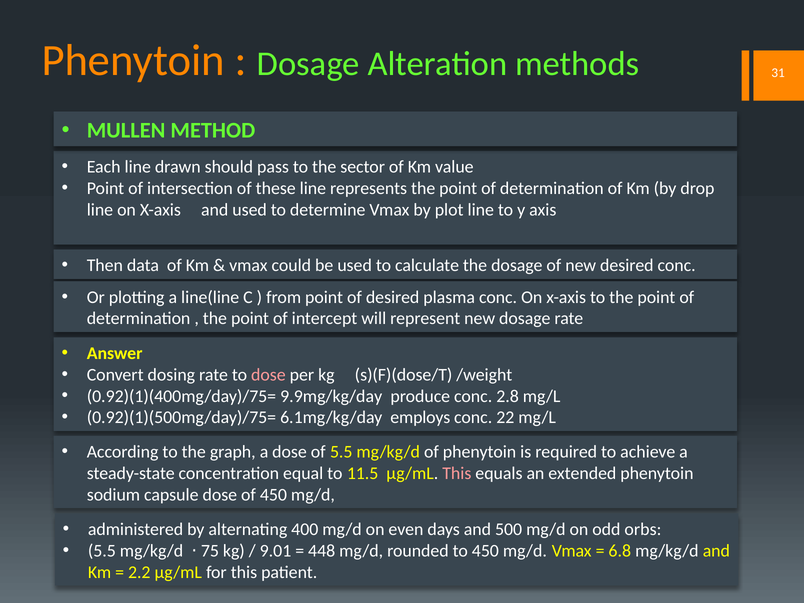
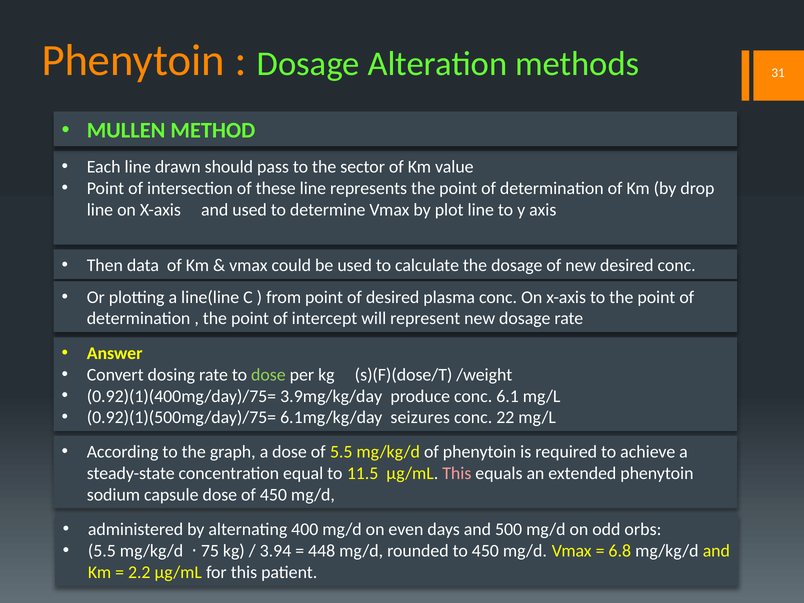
dose colour: pink -> light green (268, 375)
9.9mg/kg/day: 9.9mg/kg/day -> 3.9mg/kg/day (331, 396)
2.8: 2.8 -> 6.1 (508, 396)
employs: employs -> seizures (420, 418)
9.01: 9.01 -> 3.94 (276, 551)
